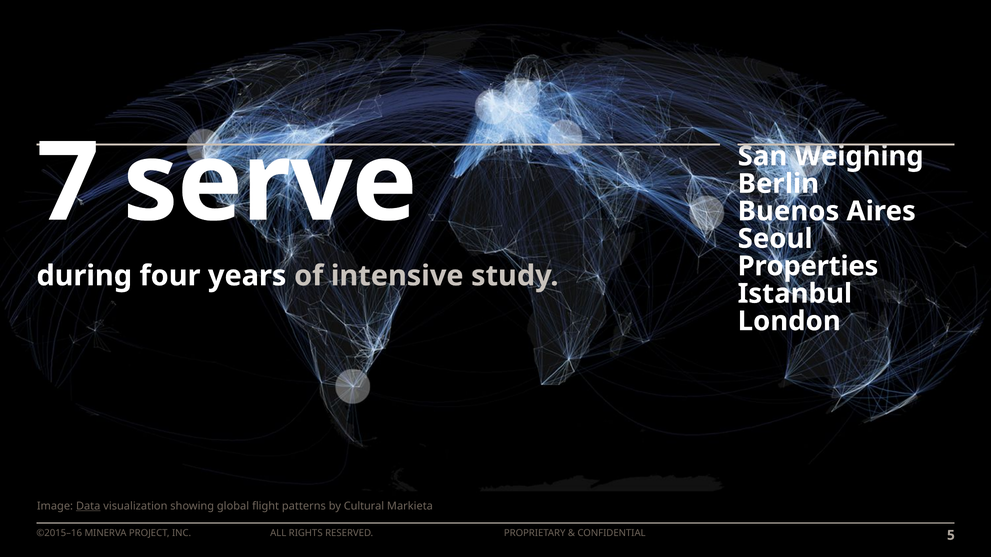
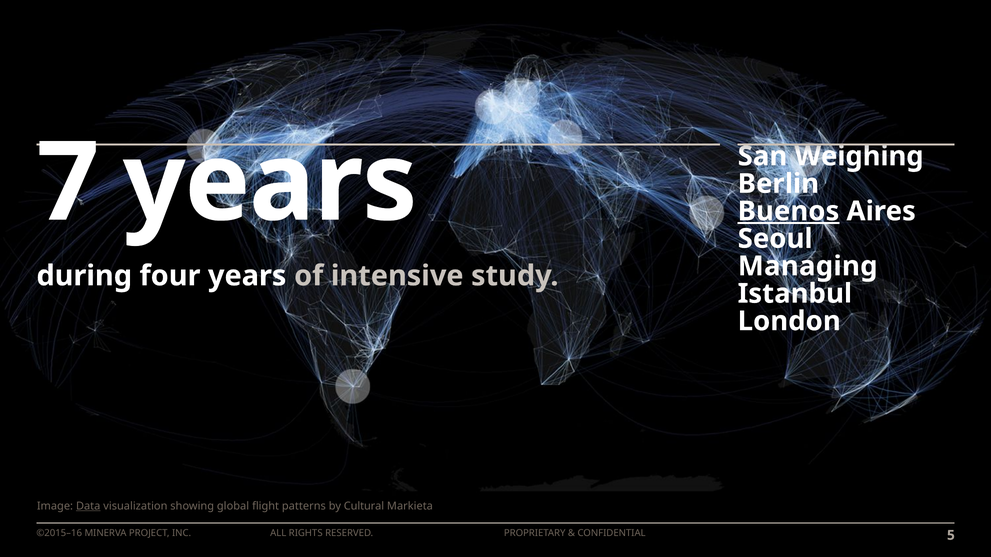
7 serve: serve -> years (270, 183)
Buenos underline: none -> present (789, 211)
Properties: Properties -> Managing (808, 266)
